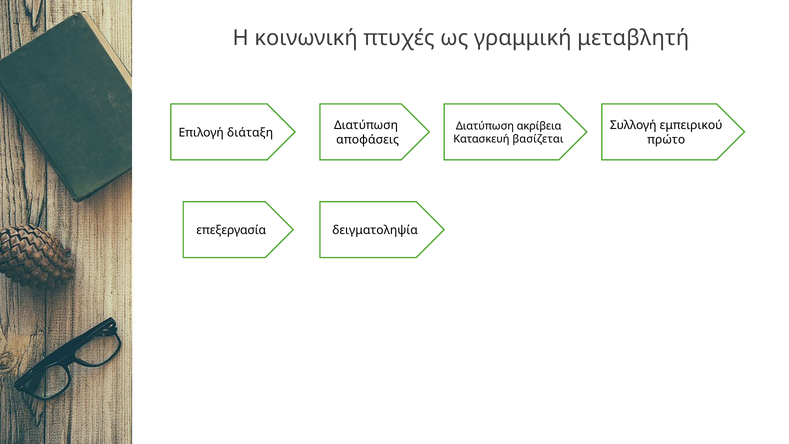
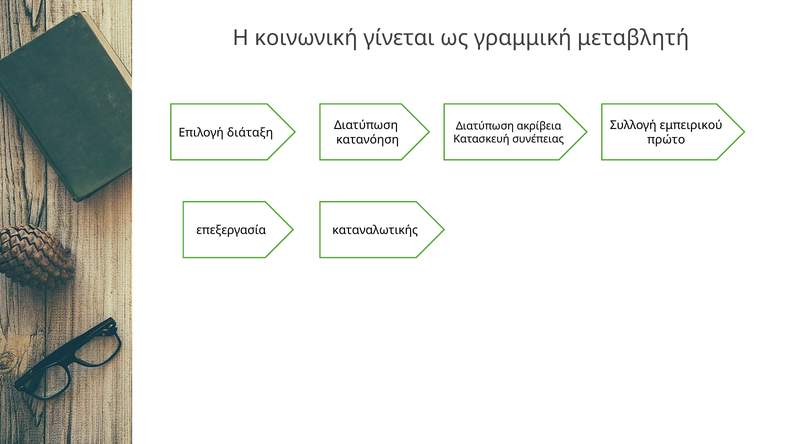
πτυχές: πτυχές -> γίνεται (399, 38)
βασίζεται: βασίζεται -> συνέπειας (538, 139)
αποφάσεις: αποφάσεις -> κατανόηση (368, 140)
δειγματοληψία: δειγματοληψία -> καταναλωτικής (375, 230)
